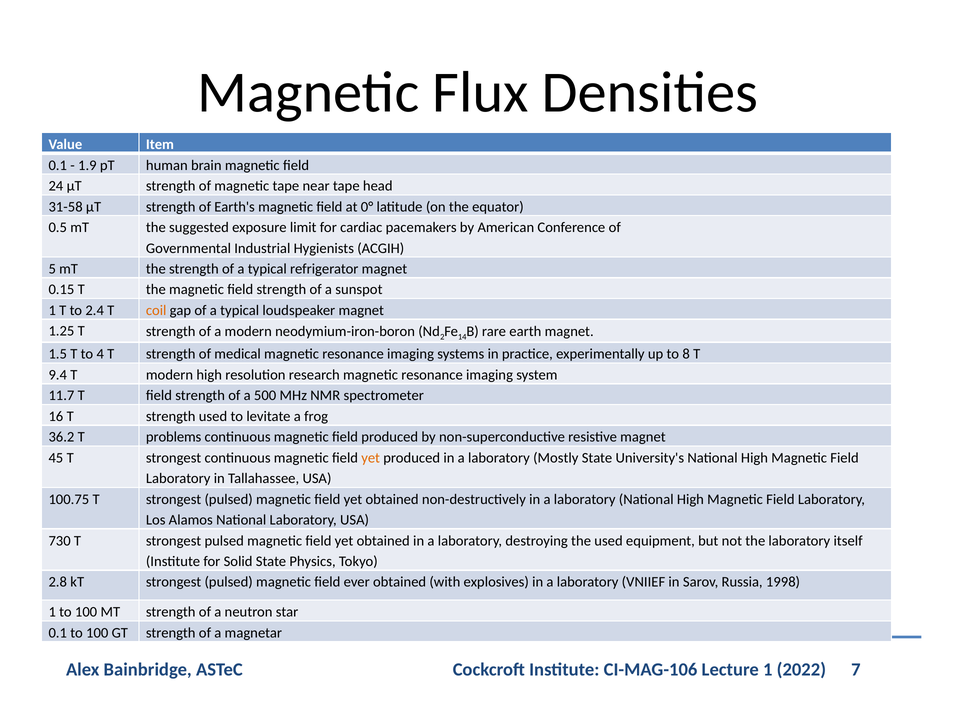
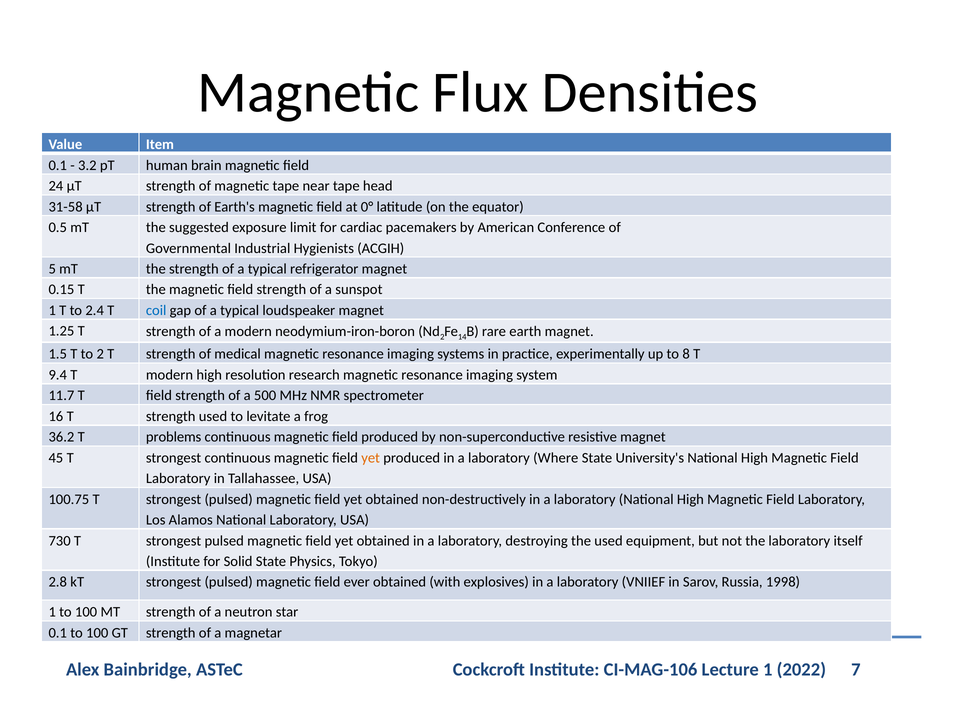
1.9: 1.9 -> 3.2 (87, 165)
coil colour: orange -> blue (156, 310)
to 4: 4 -> 2 (100, 354)
Mostly: Mostly -> Where (556, 458)
